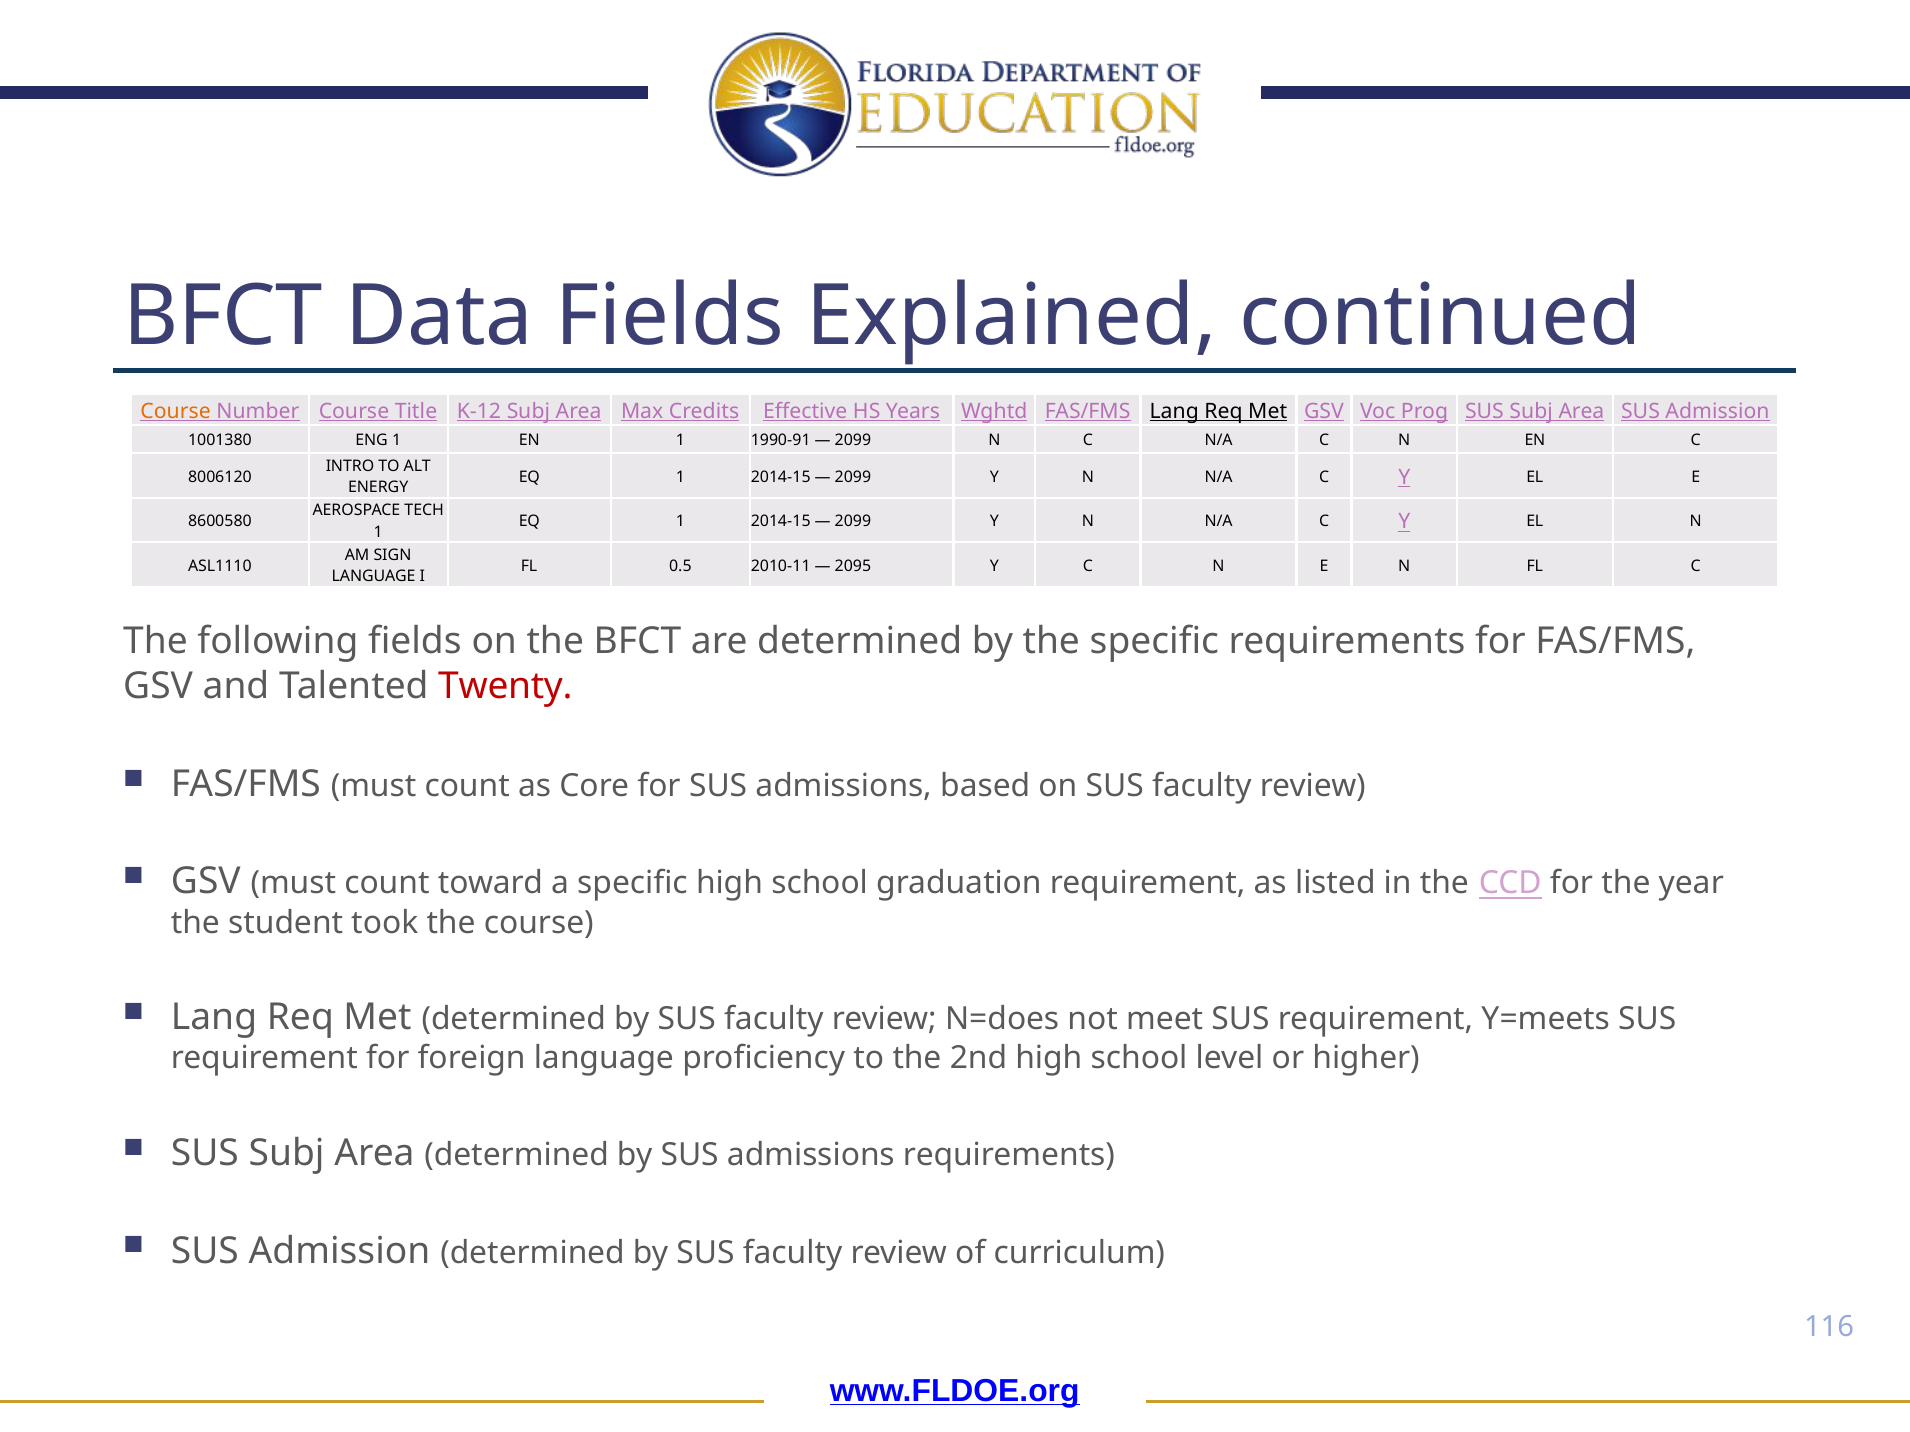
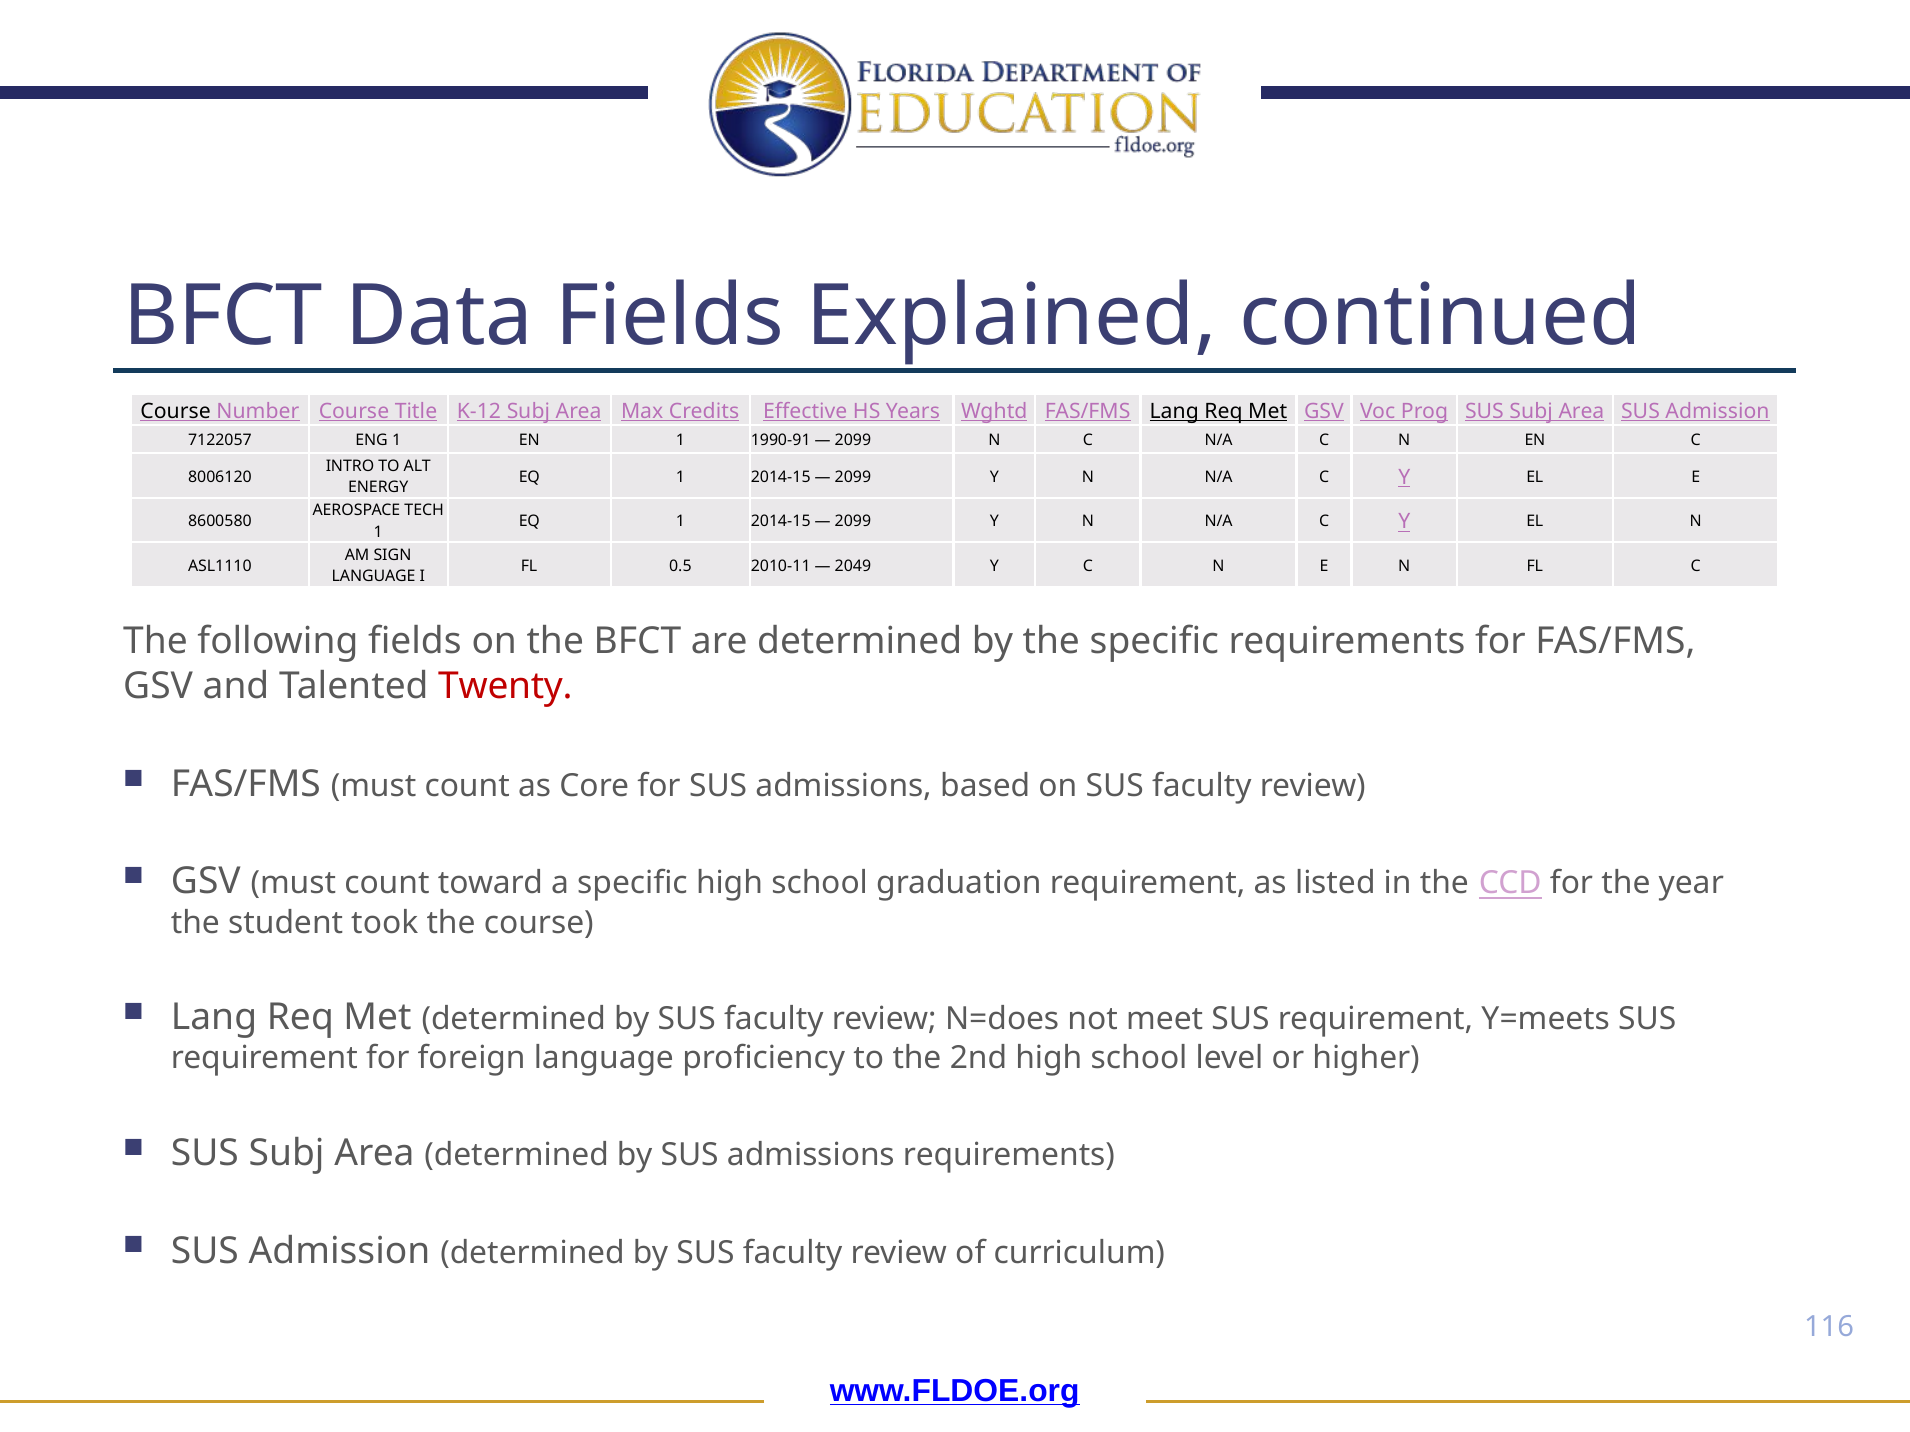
Course colour: orange -> black (176, 411)
1001380: 1001380 -> 7122057 (220, 440)
2095: 2095 -> 2049 (853, 566)
